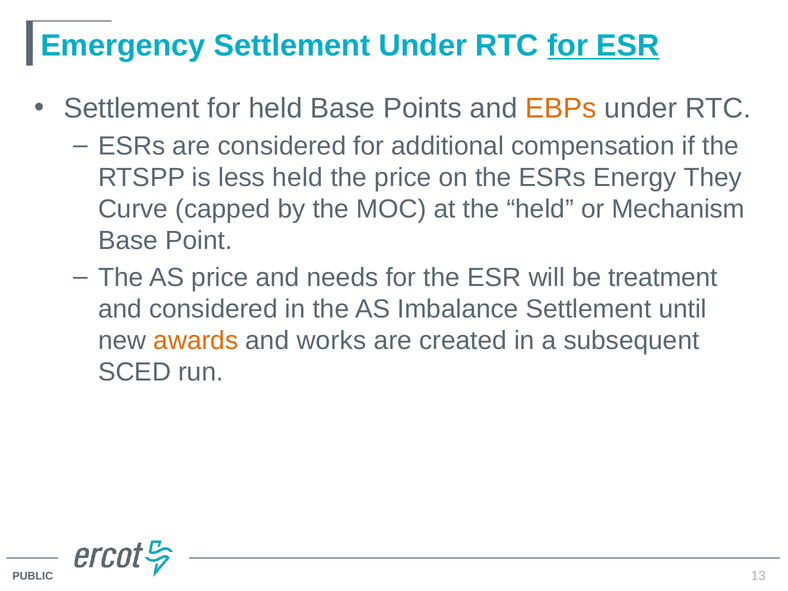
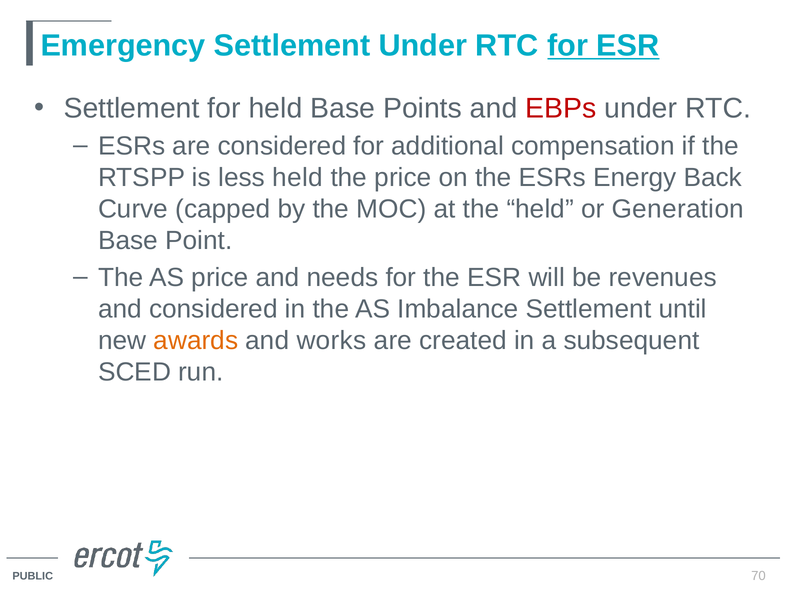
EBPs colour: orange -> red (561, 108)
They: They -> Back (713, 178)
Mechanism: Mechanism -> Generation (678, 209)
treatment: treatment -> revenues (663, 278)
13: 13 -> 70 (758, 576)
